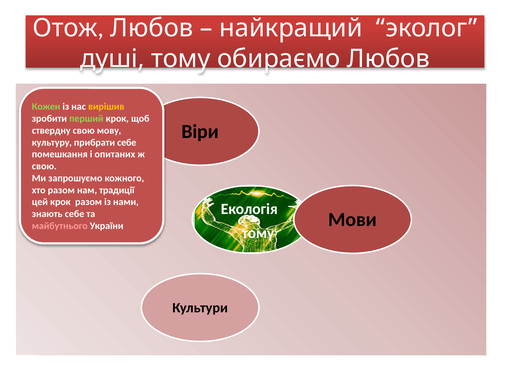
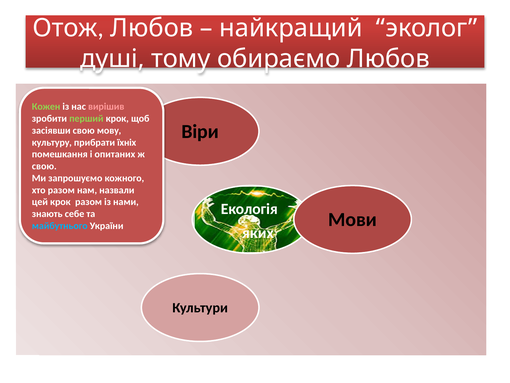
вирішив colour: yellow -> pink (106, 106)
ствердну: ствердну -> засіявши (51, 130)
прибрати себе: себе -> їхніх (127, 142)
традиції: традиції -> назвали (117, 190)
майбутнього colour: pink -> light blue (60, 226)
тому: тому -> яких (258, 233)
